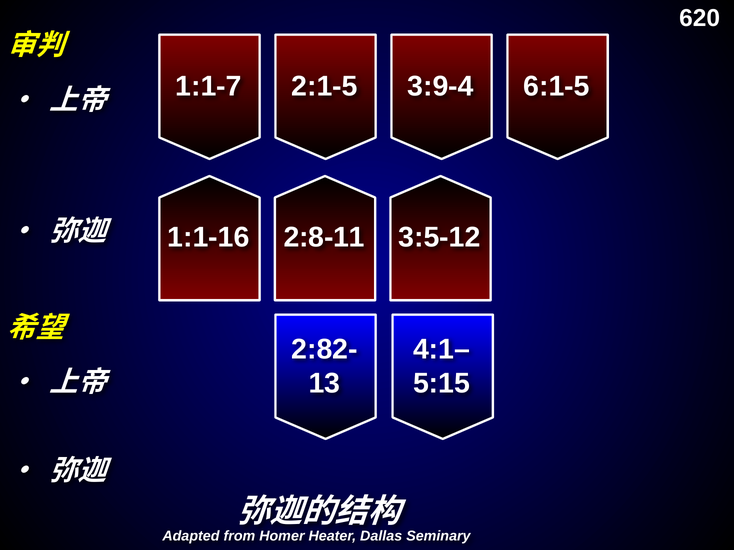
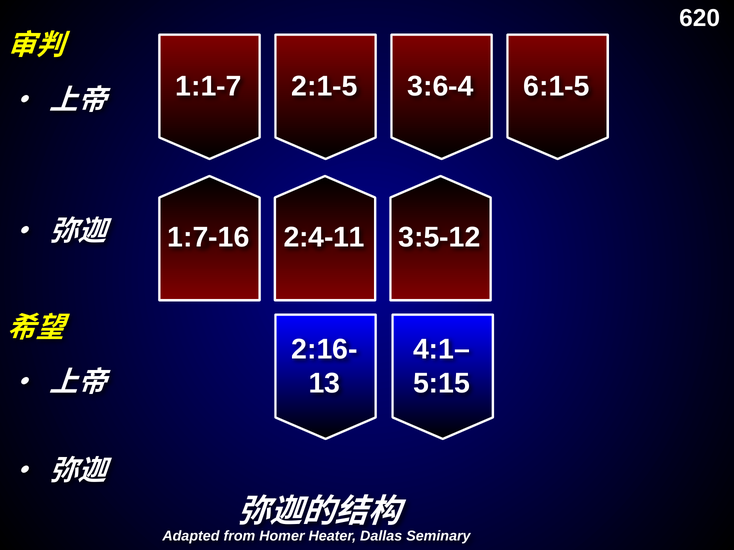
3:9-4: 3:9-4 -> 3:6-4 (441, 86)
1:1-16: 1:1-16 -> 1:7-16 (208, 238)
2:8-11: 2:8-11 -> 2:4-11 (324, 238)
2:82-: 2:82- -> 2:16- (325, 349)
